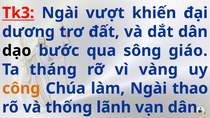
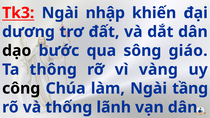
vượt: vượt -> nhập (105, 13)
tháng: tháng -> thông (53, 70)
công colour: orange -> black (21, 89)
thao: thao -> tầng (190, 89)
